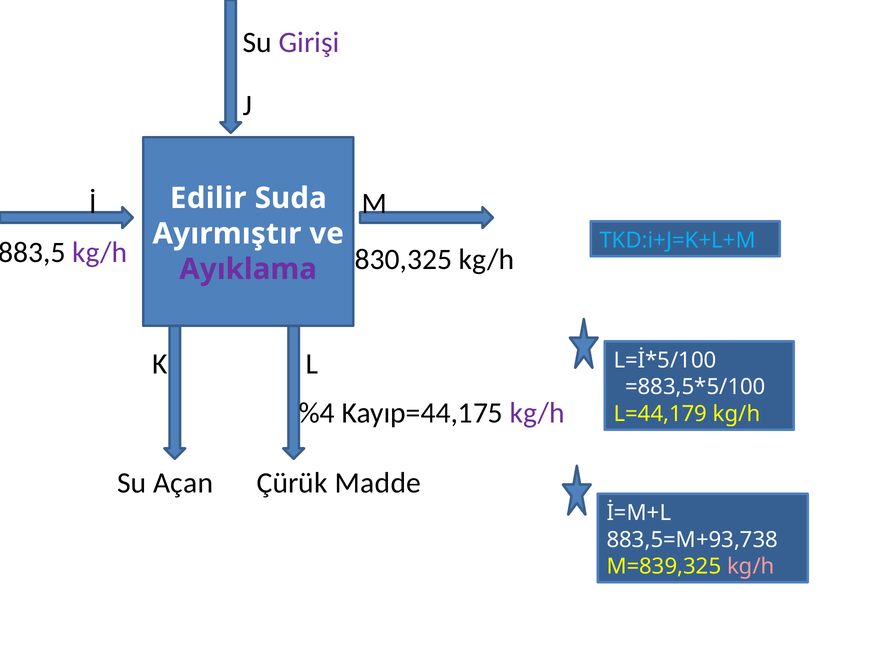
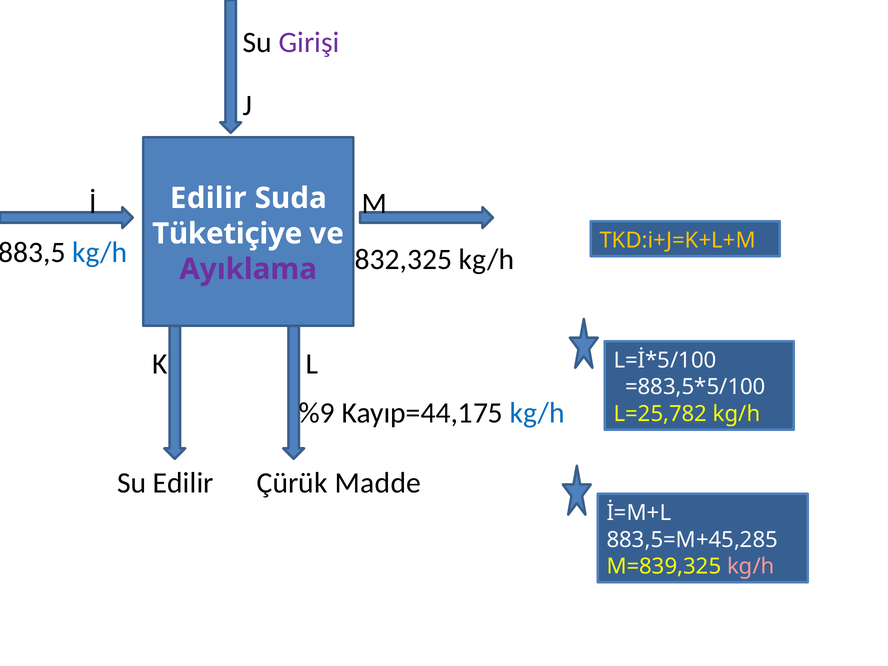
Ayırmıştır: Ayırmıştır -> Tüketiçiye (227, 234)
TKD:i+J=K+L+M colour: light blue -> yellow (678, 240)
kg/h colour: purple -> blue (100, 252)
830,325: 830,325 -> 832,325 (403, 259)
%4: %4 -> %9 (317, 413)
kg/h colour: purple -> blue (537, 413)
L=44,179: L=44,179 -> L=25,782 (660, 414)
Su Açan: Açan -> Edilir (183, 483)
883,5=M+93,738: 883,5=M+93,738 -> 883,5=M+45,285 (692, 540)
